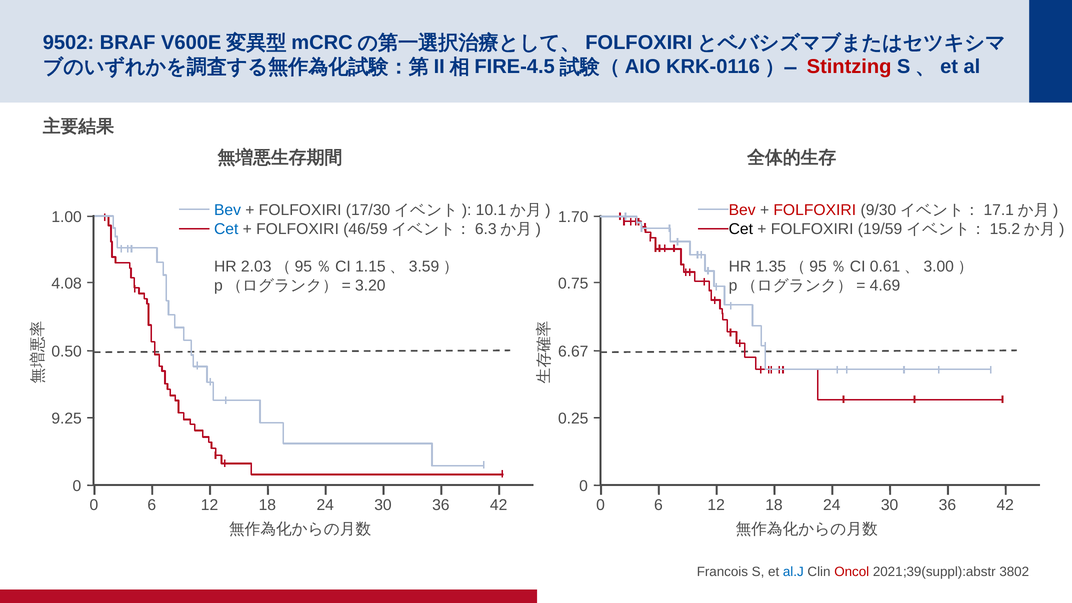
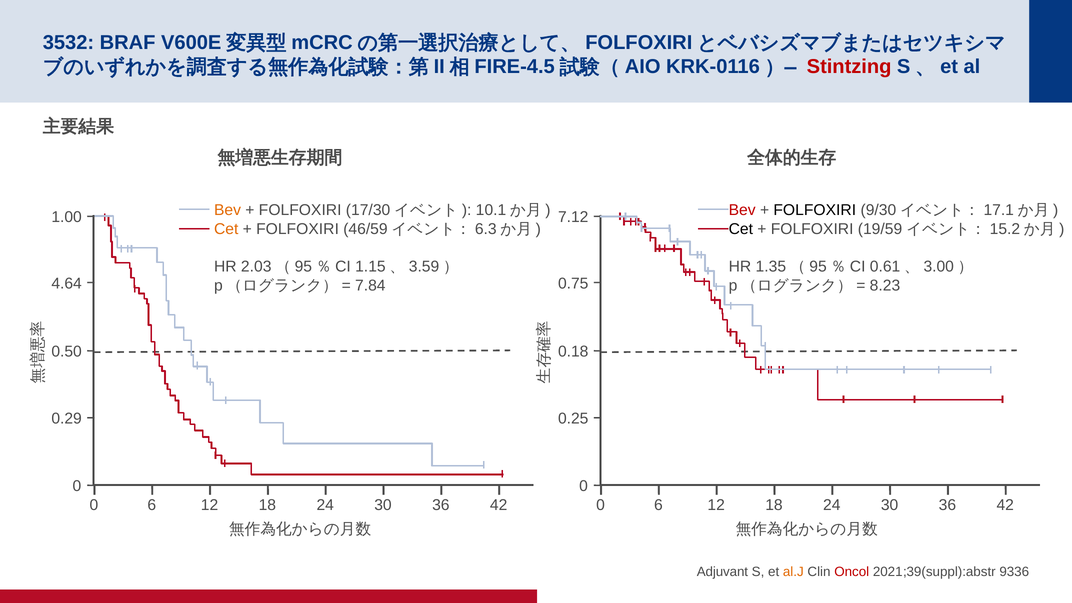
9502: 9502 -> 3532 (68, 43)
Bev colour: blue -> orange (228, 210)
FOLFOXIRI colour: red -> black (815, 210)
1.70: 1.70 -> 7.12 (573, 217)
Cet colour: blue -> orange (226, 229)
4.08: 4.08 -> 4.64 (67, 283)
3.20: 3.20 -> 7.84 (370, 285)
4.69: 4.69 -> 8.23 (885, 285)
6.67: 6.67 -> 0.18 (573, 352)
9.25: 9.25 -> 0.29 (67, 419)
Francois: Francois -> Adjuvant (722, 572)
al.J colour: blue -> orange (793, 572)
3802: 3802 -> 9336 (1014, 572)
